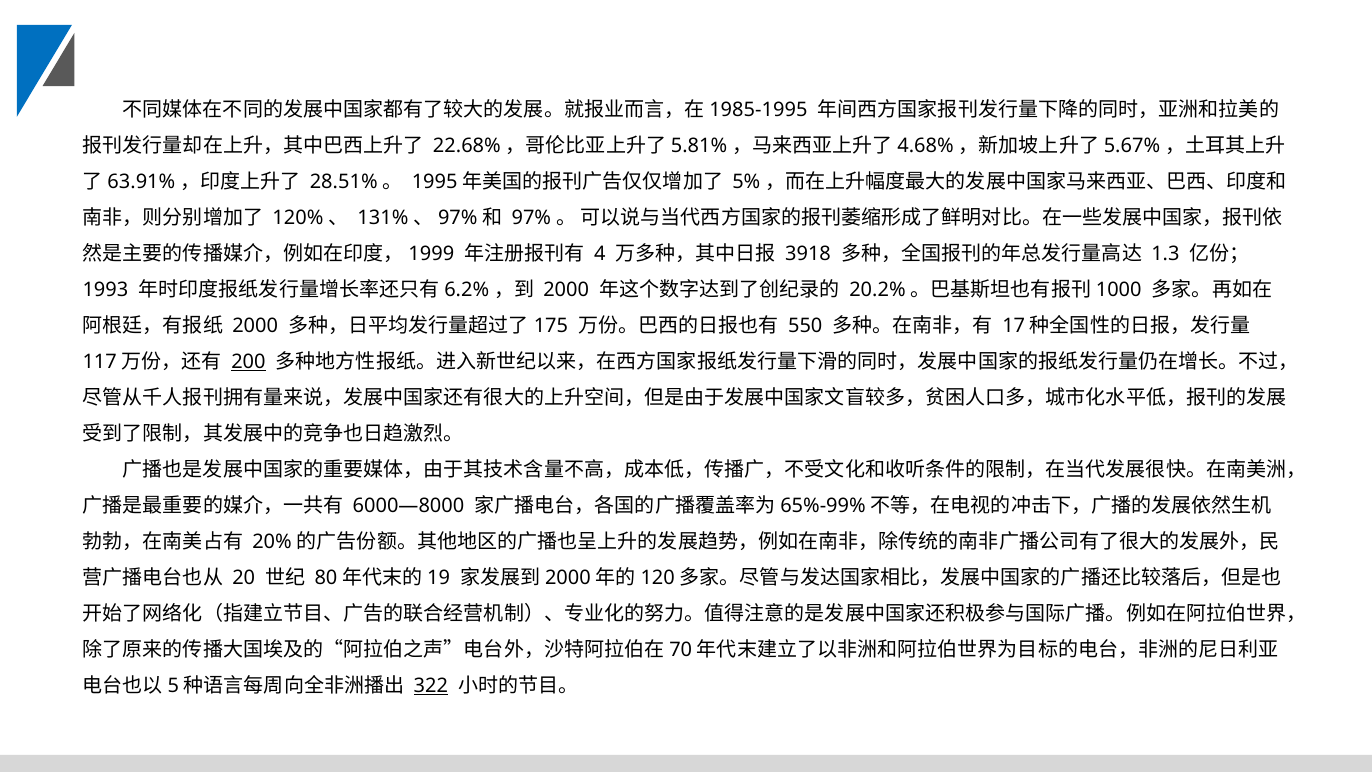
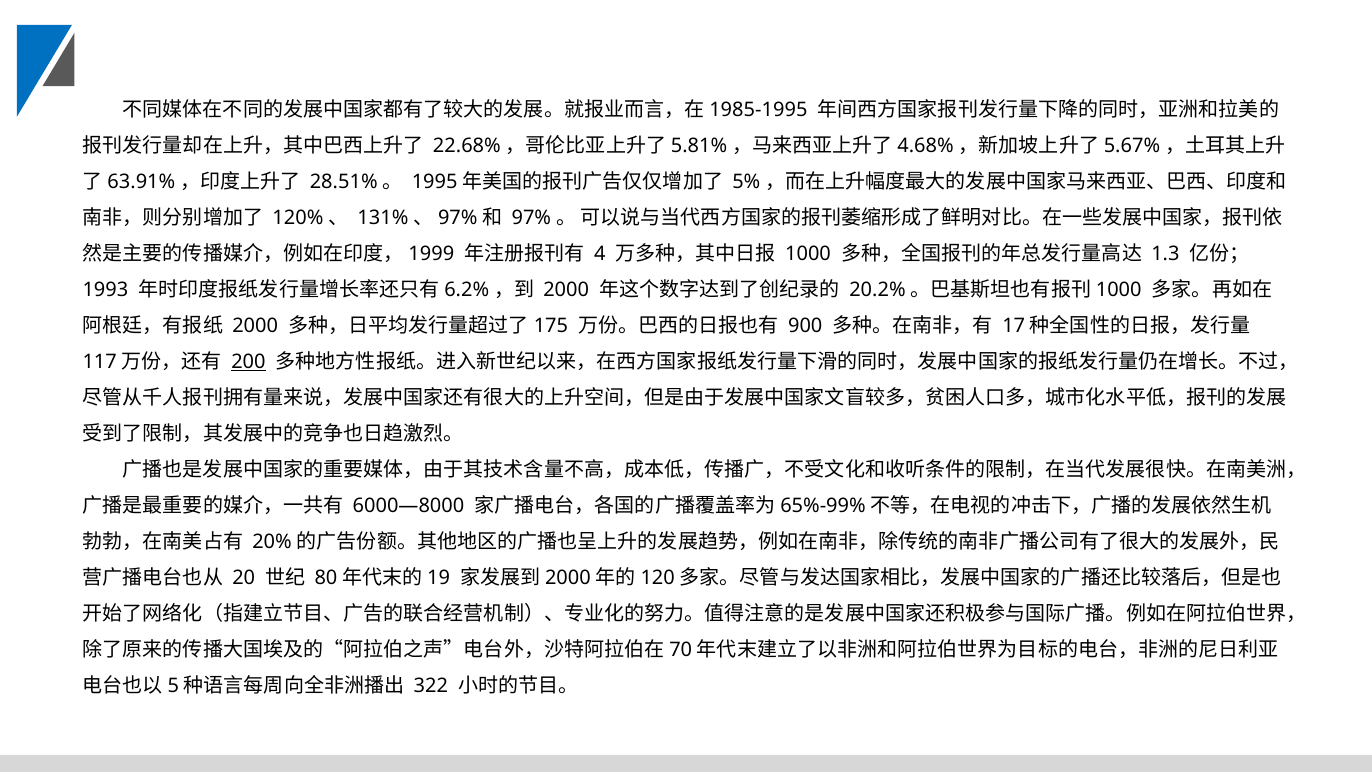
3918: 3918 -> 1000 (808, 254)
550: 550 -> 900 (805, 326)
322 underline: present -> none (431, 686)
